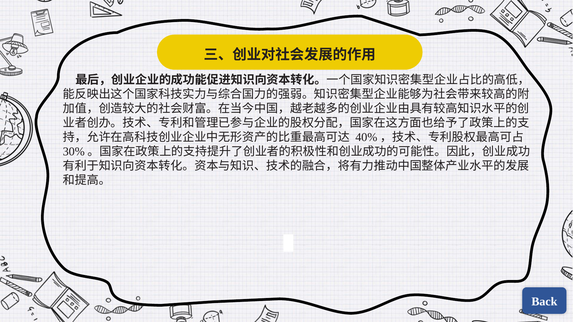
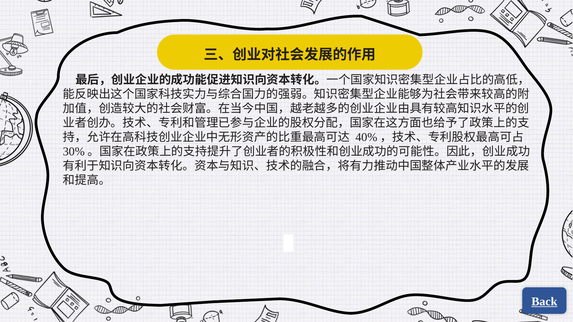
Back underline: none -> present (544, 302)
